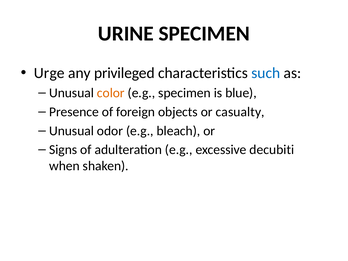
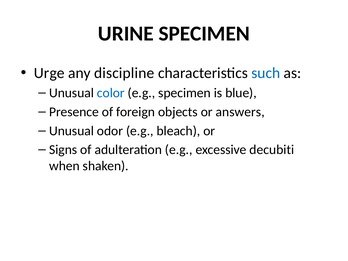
privileged: privileged -> discipline (124, 73)
color colour: orange -> blue (111, 93)
casualty: casualty -> answers (240, 112)
